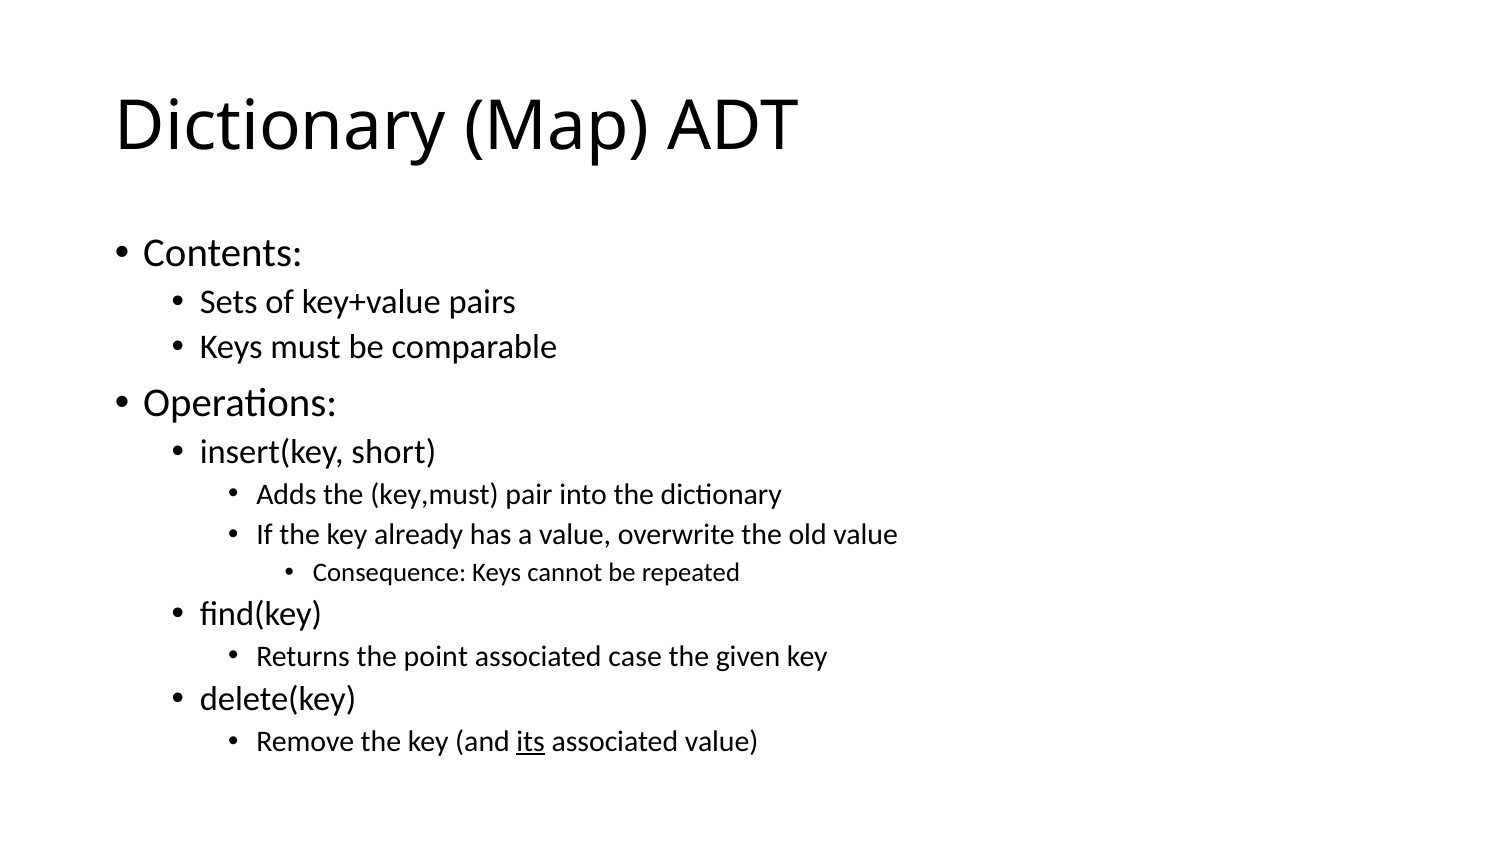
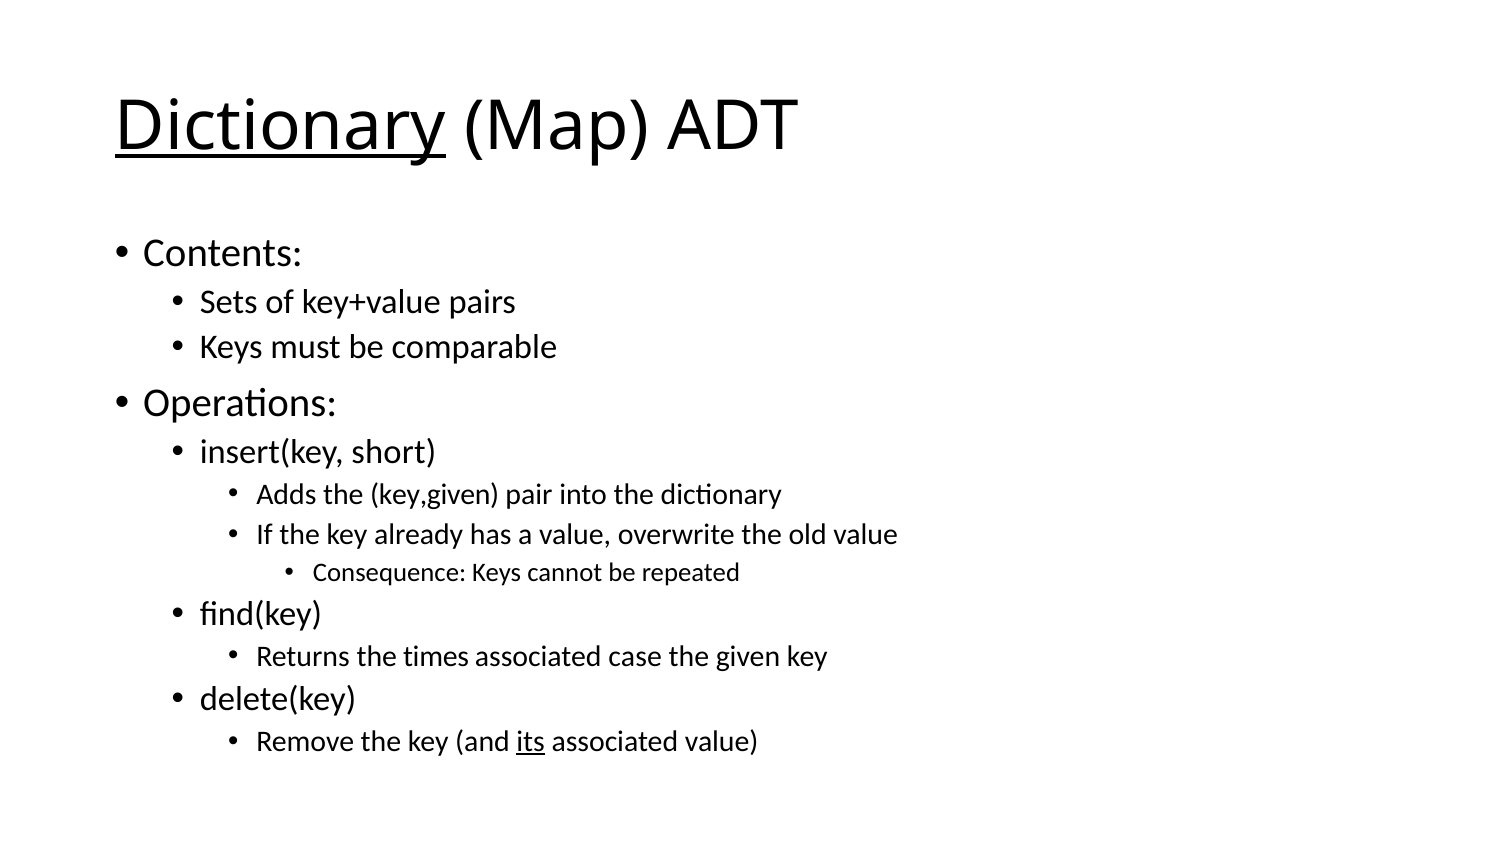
Dictionary underline: none -> present (281, 127)
key,must: key,must -> key,given (435, 495)
point: point -> times (436, 657)
